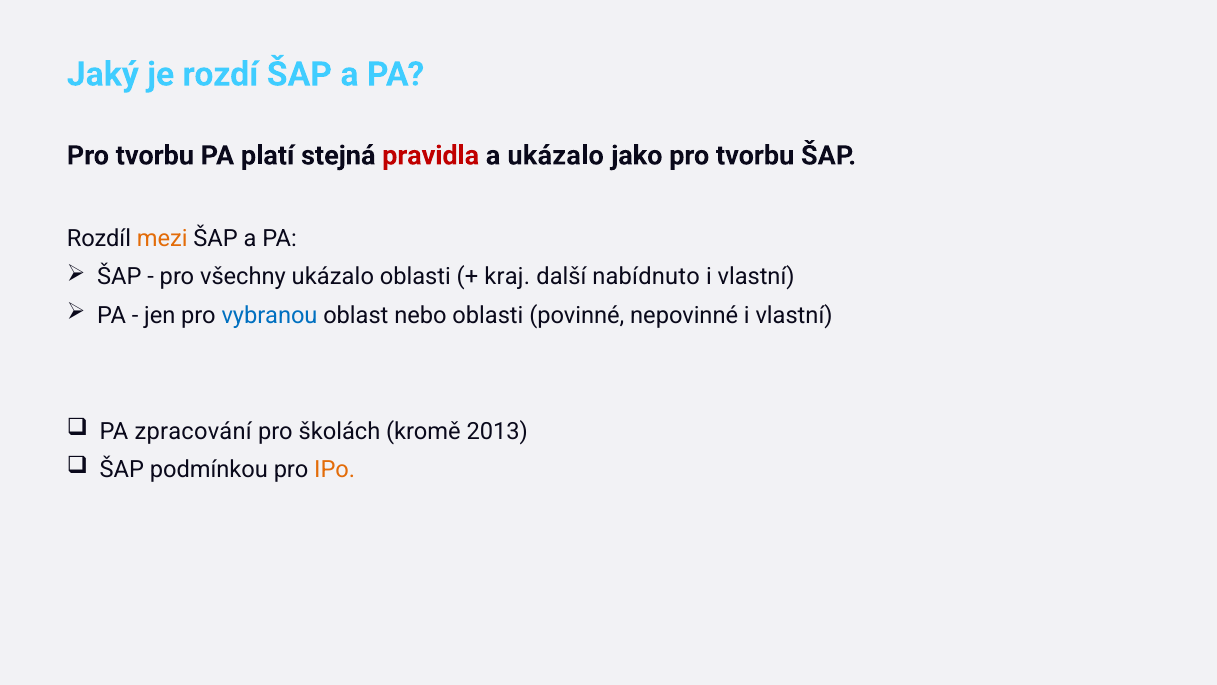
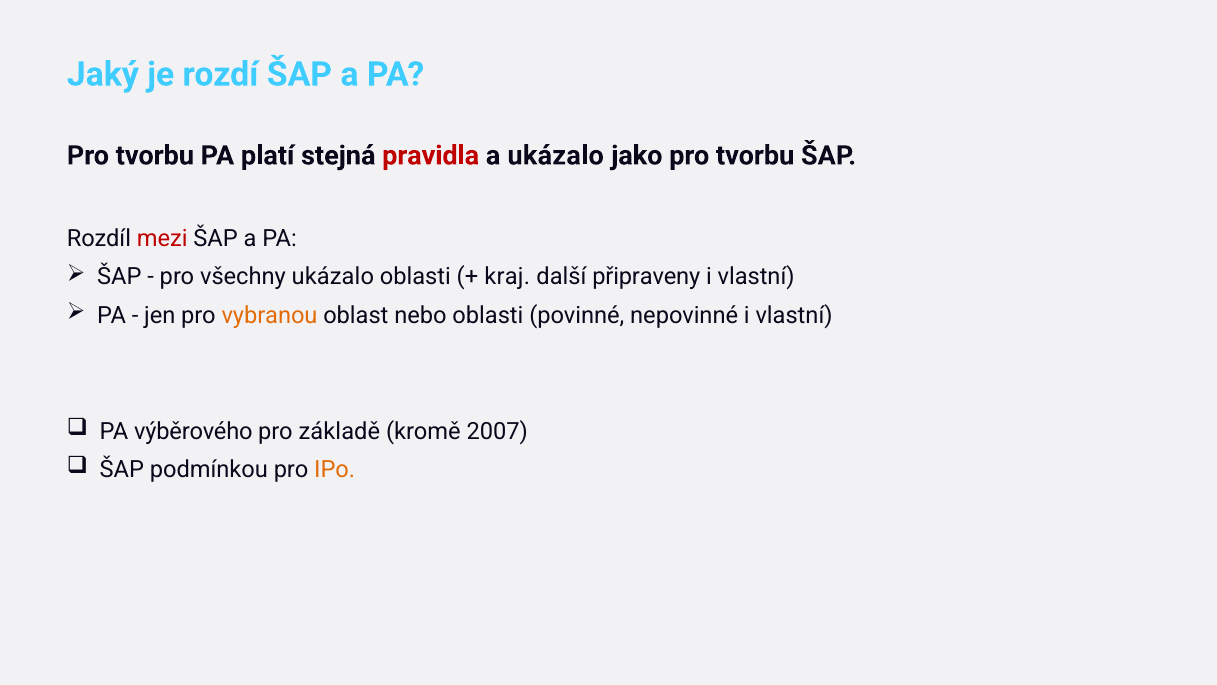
mezi colour: orange -> red (162, 238)
nabídnuto: nabídnuto -> připraveny (646, 277)
vybranou colour: blue -> orange (270, 315)
zpracování: zpracování -> výběrového (193, 431)
školách: školách -> základě (339, 431)
2013: 2013 -> 2007 (497, 431)
